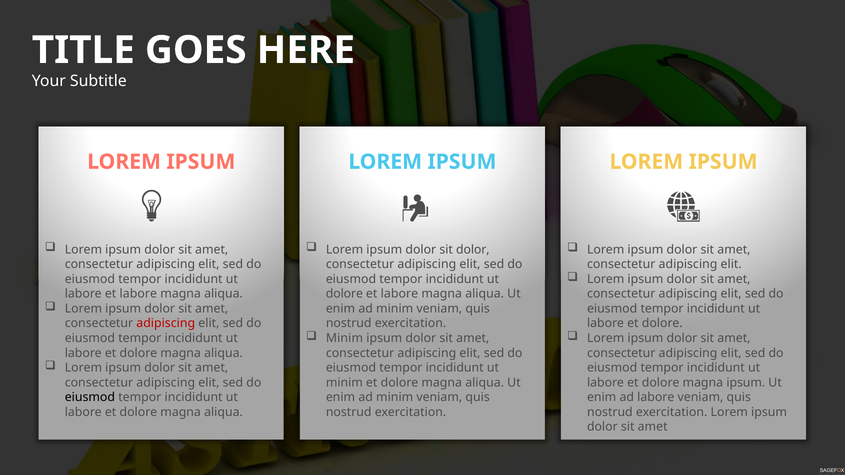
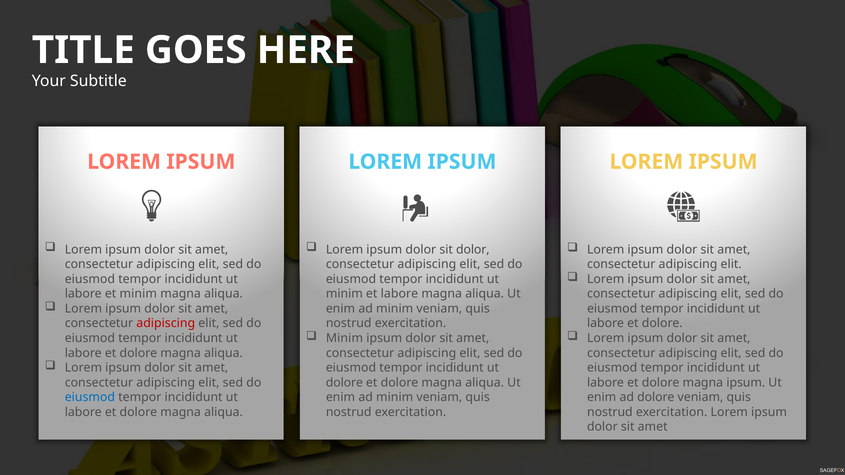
labore et labore: labore -> minim (138, 294)
dolore: dolore -> minim (344, 294)
minim: minim -> dolore (344, 383)
eiusmod colour: black -> blue (90, 398)
ad labore: labore -> dolore (656, 398)
